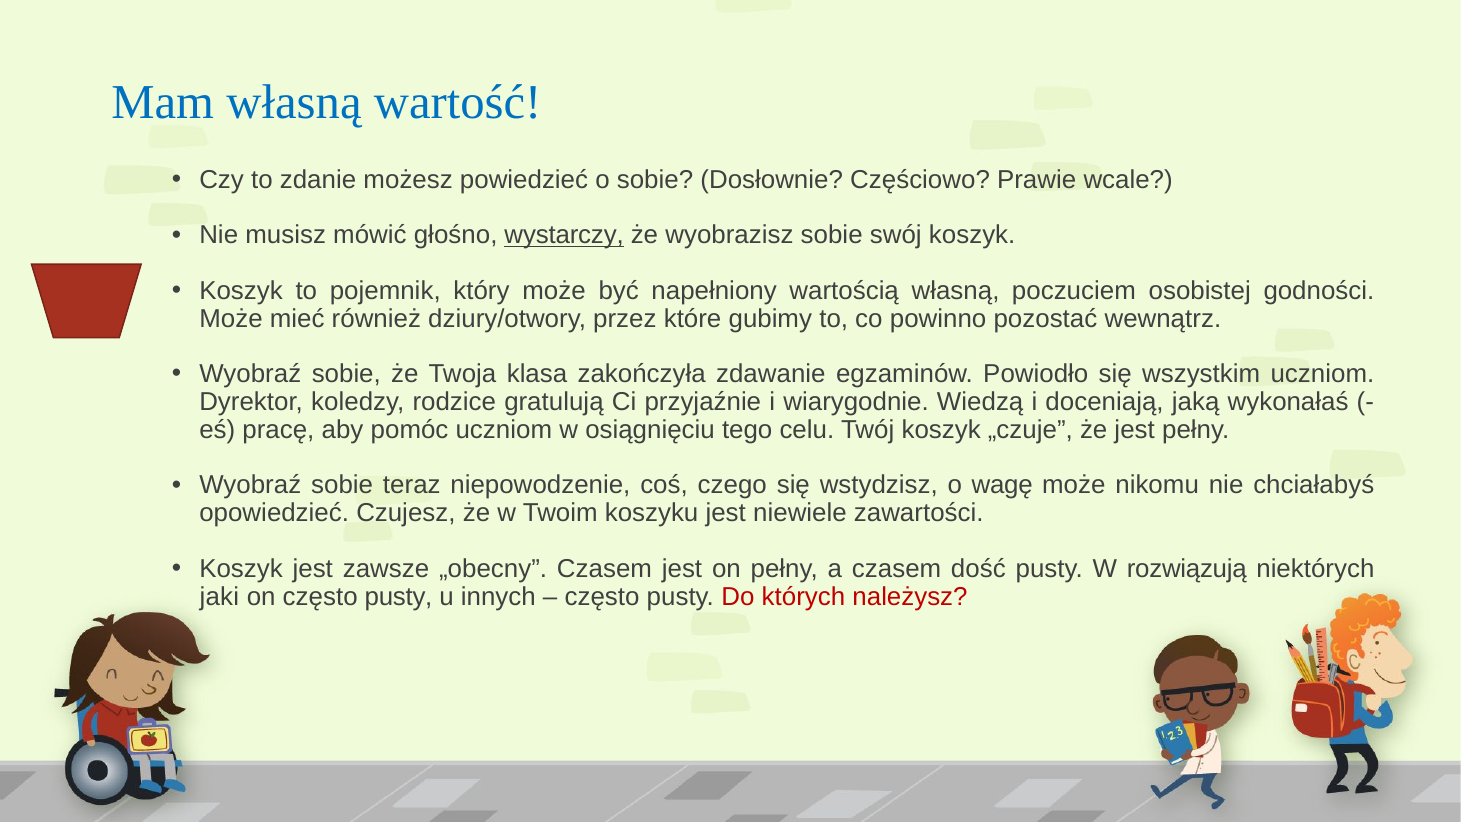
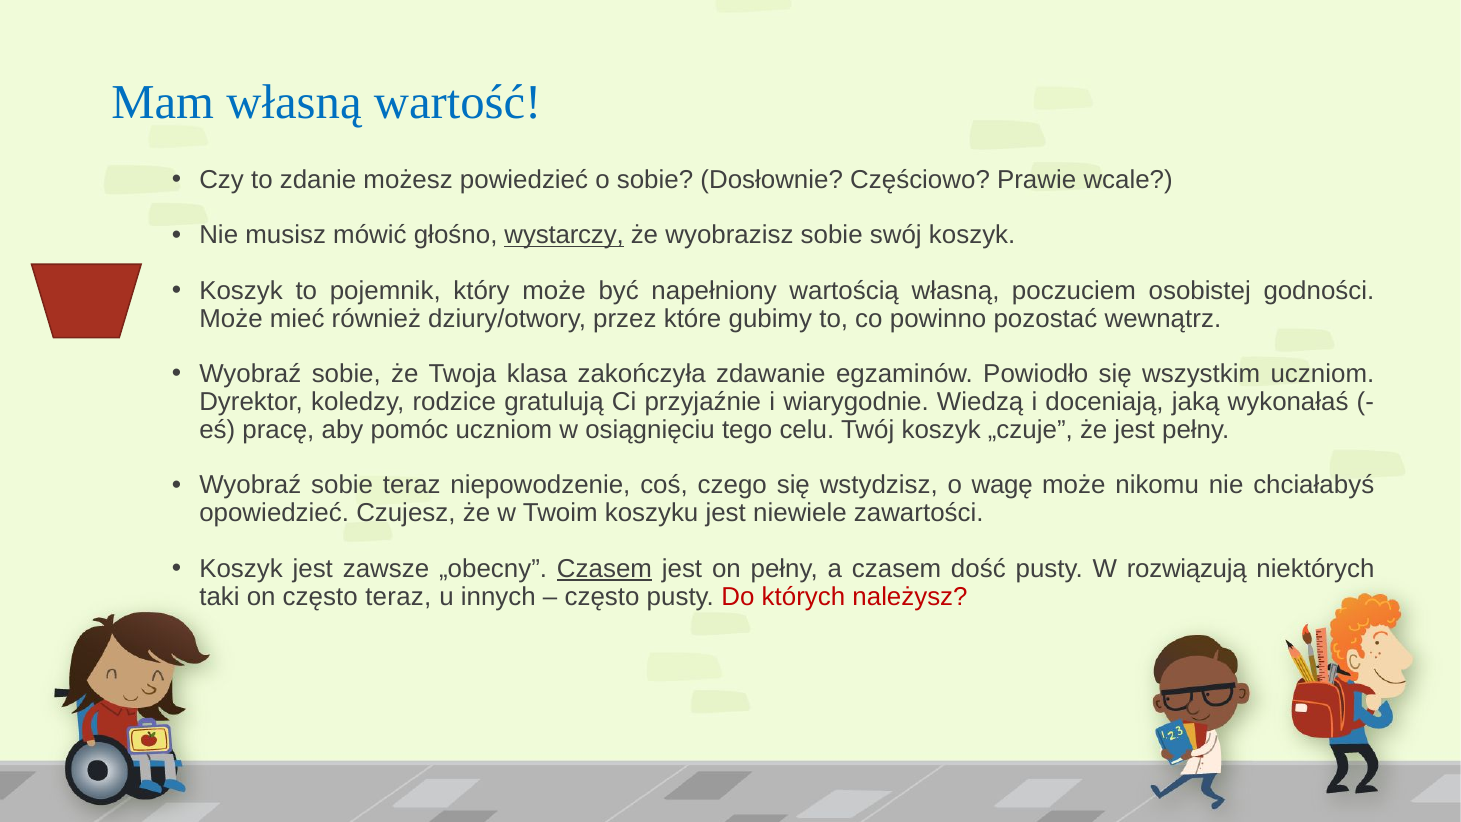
Czasem underline: none -> present (604, 568)
jaki: jaki -> taki (219, 596)
on często pusty: pusty -> teraz (398, 596)
